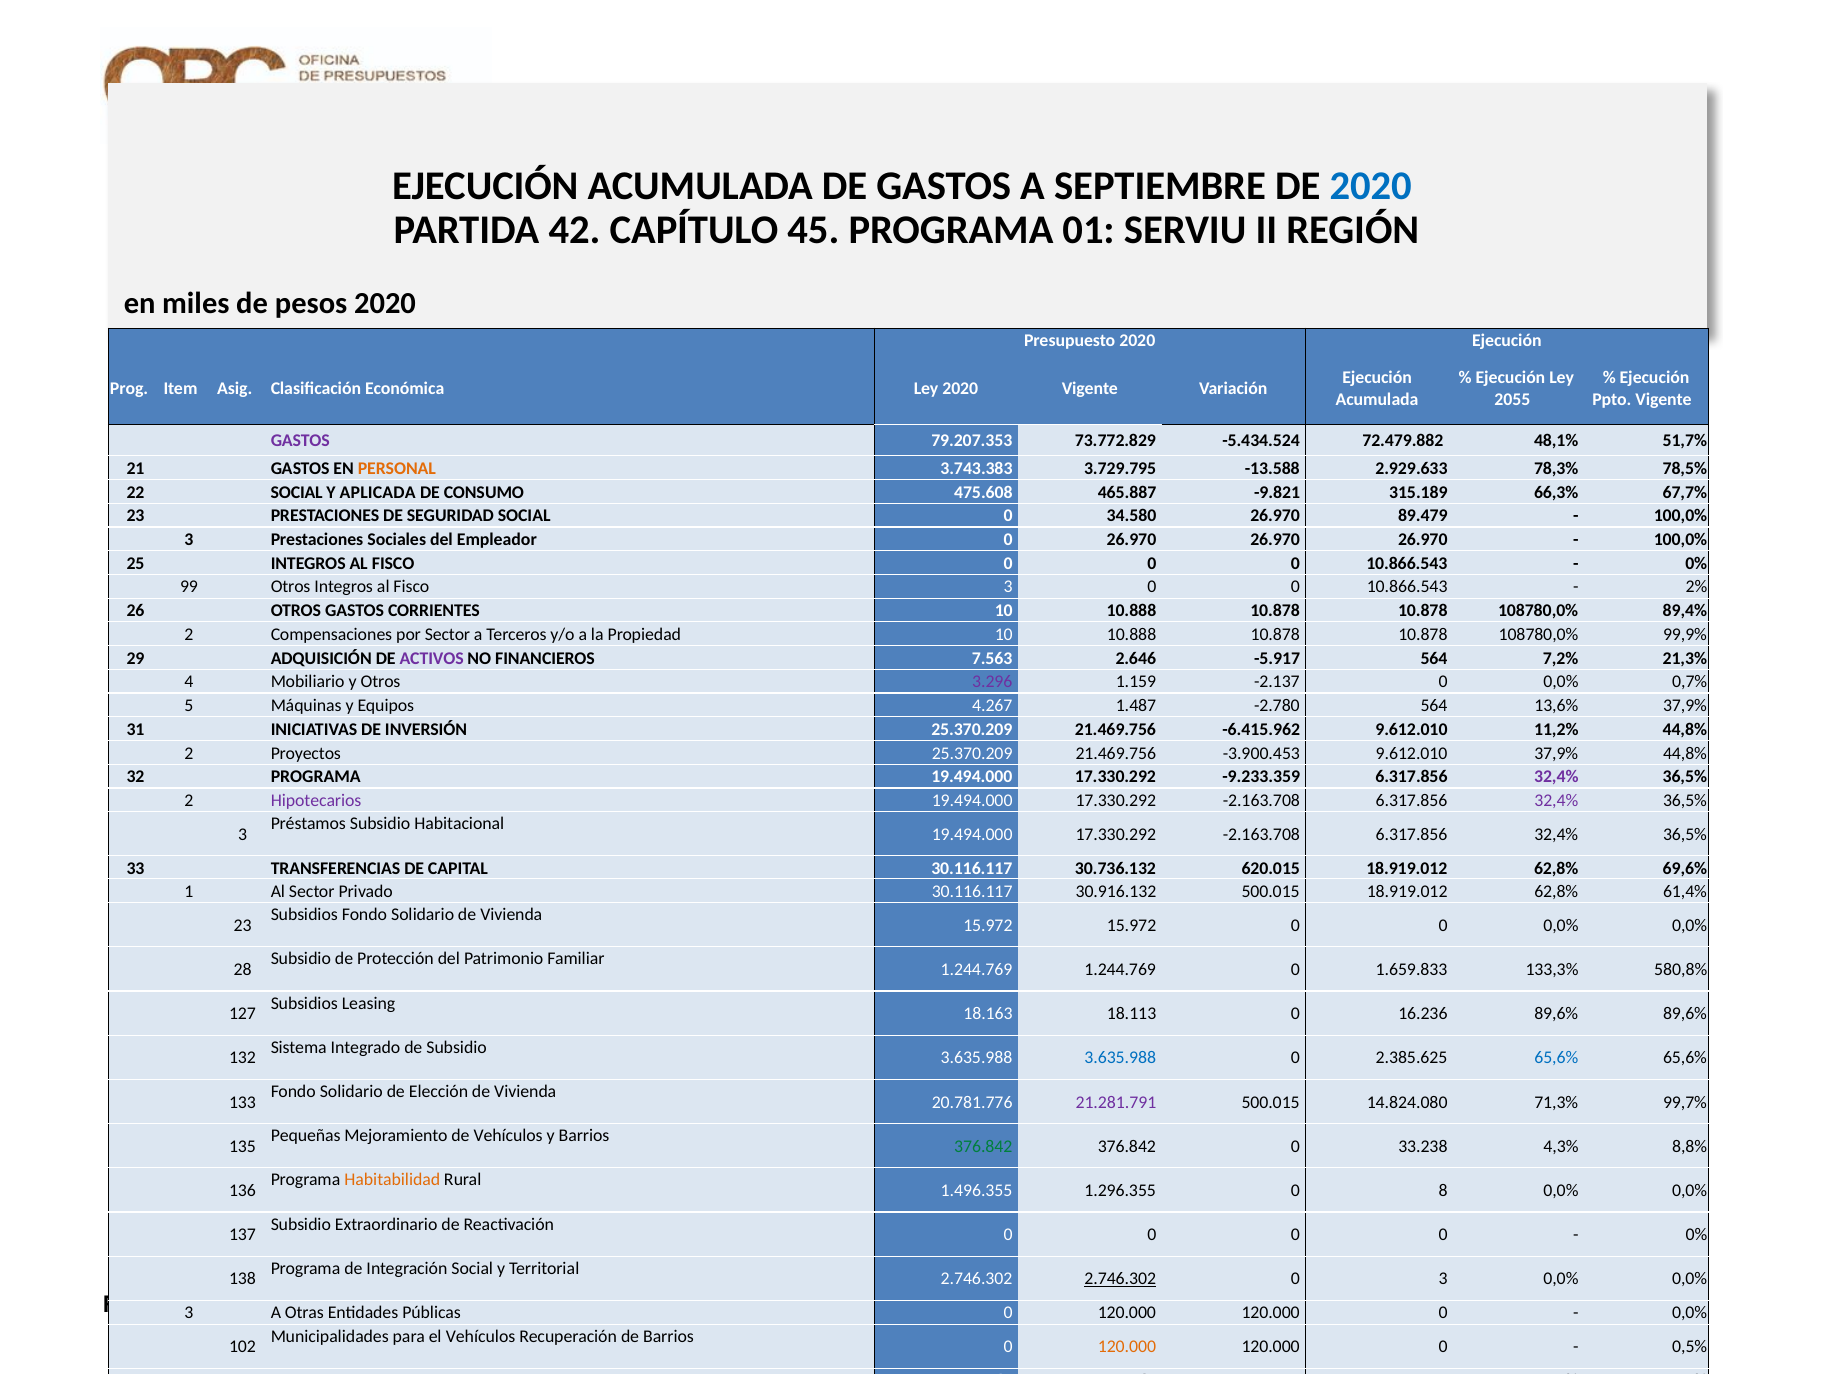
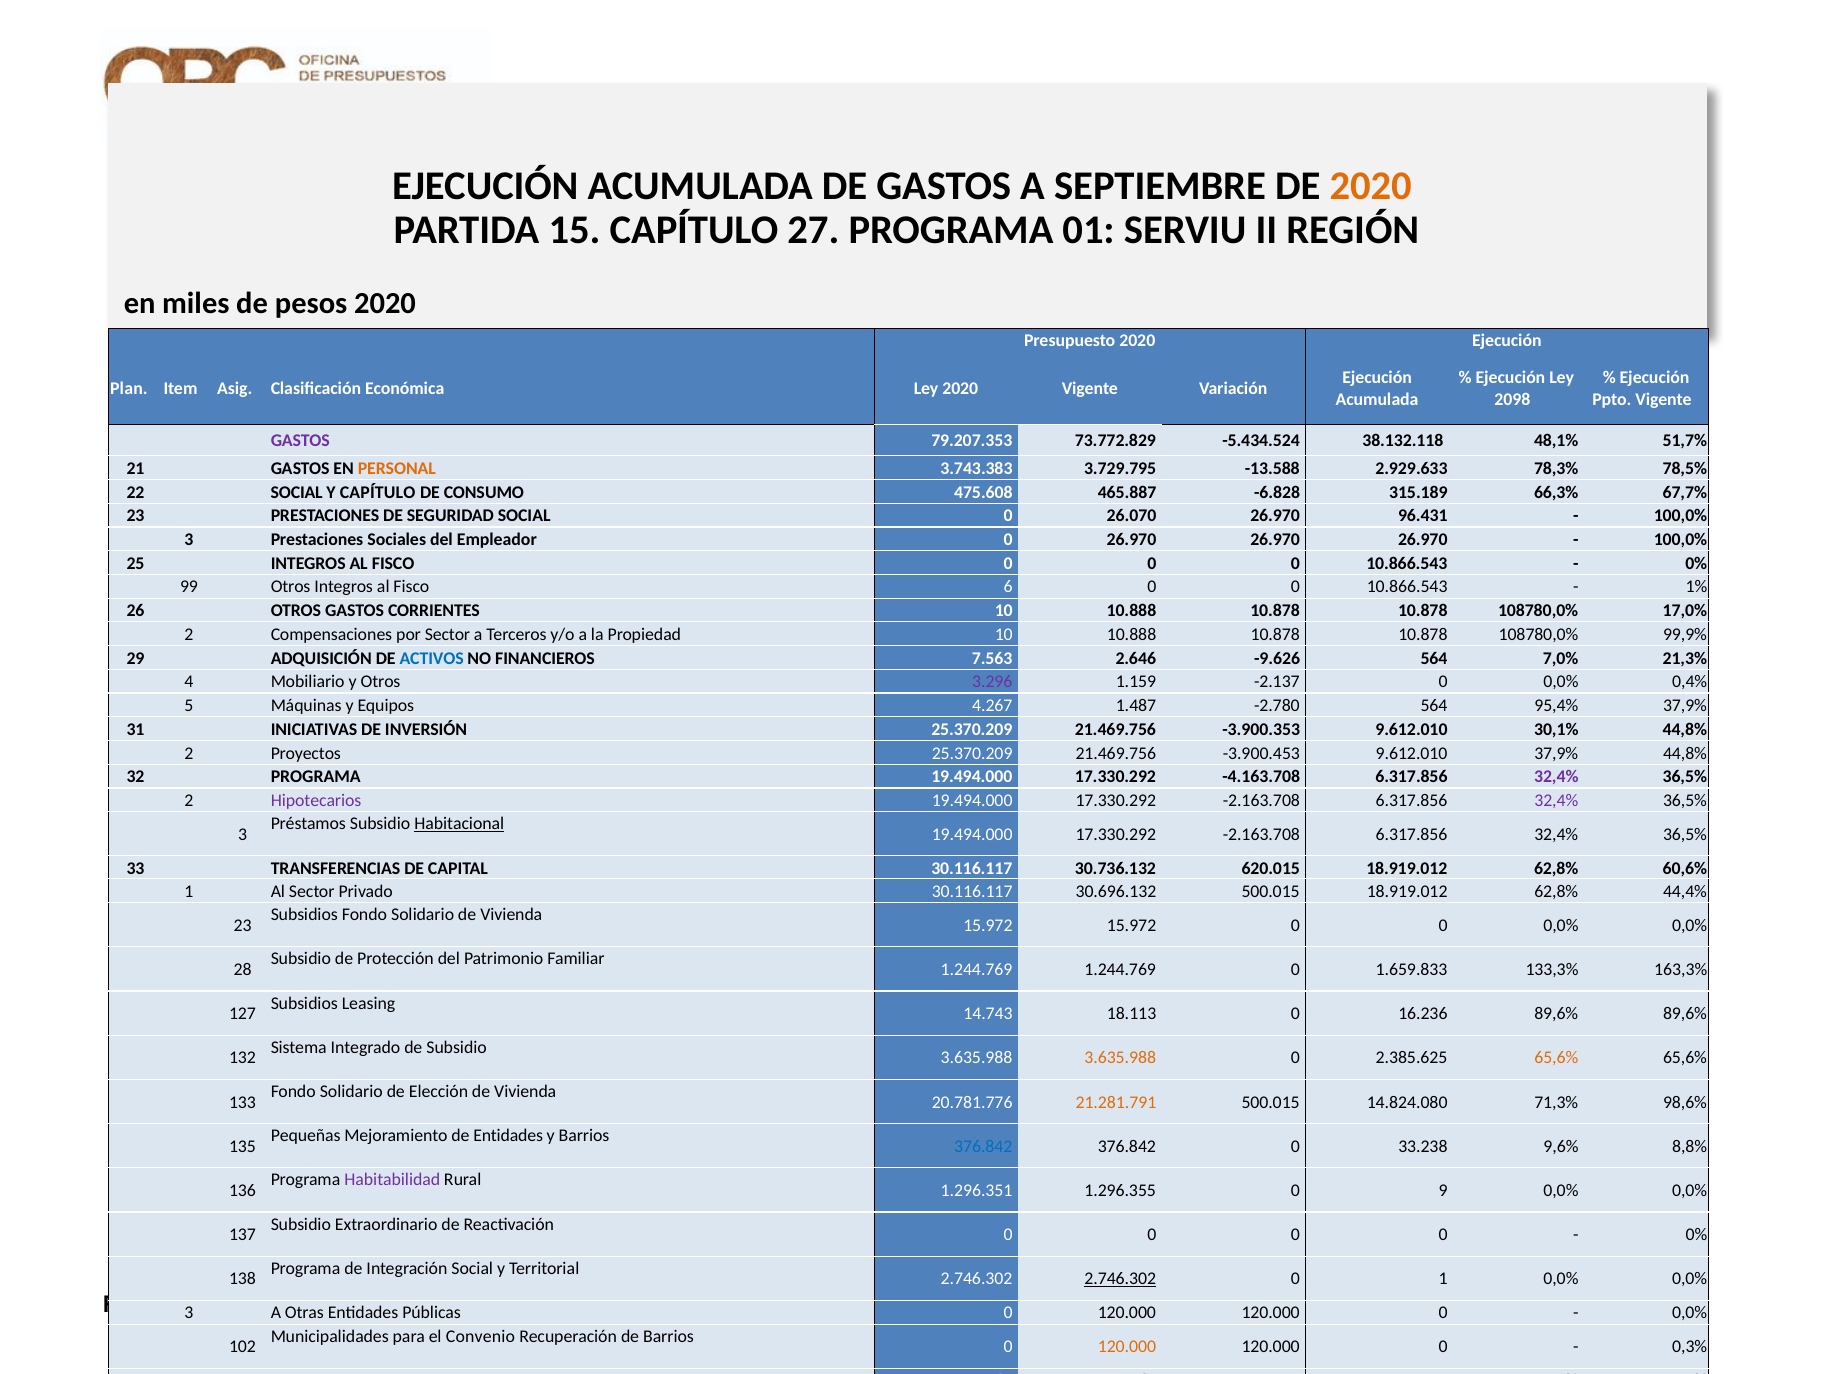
2020 colour: blue -> orange (1371, 186)
42: 42 -> 15 (575, 230)
45: 45 -> 27 (813, 230)
Prog: Prog -> Plan (129, 389)
2055: 2055 -> 2098 (1512, 400)
72.479.882: 72.479.882 -> 38.132.118 (1403, 441)
Y APLICADA: APLICADA -> CAPÍTULO (378, 492)
-9.821: -9.821 -> -6.828 (1277, 492)
34.580: 34.580 -> 26.070 (1132, 516)
89.479: 89.479 -> 96.431 (1423, 516)
Fisco 3: 3 -> 6 (1008, 587)
2%: 2% -> 1% (1696, 587)
89,4%: 89,4% -> 17,0% (1685, 611)
ACTIVOS colour: purple -> blue (432, 658)
-5.917: -5.917 -> -9.626 (1277, 658)
7,2%: 7,2% -> 7,0% (1561, 658)
0,7%: 0,7% -> 0,4% (1690, 682)
13,6%: 13,6% -> 95,4% (1556, 706)
-6.415.962: -6.415.962 -> -3.900.353 (1261, 729)
11,2%: 11,2% -> 30,1% (1556, 729)
-9.233.359: -9.233.359 -> -4.163.708 (1261, 777)
Habitacional underline: none -> present (459, 824)
69,6%: 69,6% -> 60,6% (1685, 868)
30.916.132: 30.916.132 -> 30.696.132 (1116, 891)
61,4%: 61,4% -> 44,4% (1685, 891)
580,8%: 580,8% -> 163,3% (1681, 970)
18.163: 18.163 -> 14.743 (988, 1014)
3.635.988 colour: blue -> orange (1120, 1058)
65,6% colour: blue -> orange (1556, 1058)
21.281.791 colour: purple -> orange (1116, 1102)
99,7%: 99,7% -> 98,6% (1685, 1102)
de Vehículos: Vehículos -> Entidades (508, 1136)
376.842 colour: green -> blue (983, 1146)
4,3%: 4,3% -> 9,6% (1561, 1146)
Habitabilidad colour: orange -> purple (392, 1180)
1.496.355: 1.496.355 -> 1.296.351 (977, 1191)
8: 8 -> 9 (1443, 1191)
0 3: 3 -> 1 (1443, 1279)
el Vehículos: Vehículos -> Convenio (480, 1336)
0,5%: 0,5% -> 0,3% (1690, 1347)
